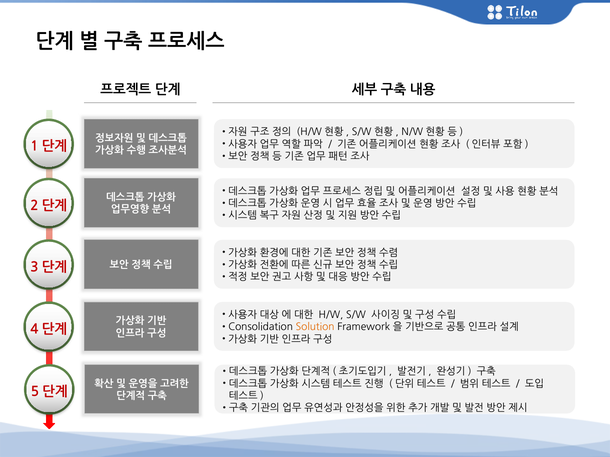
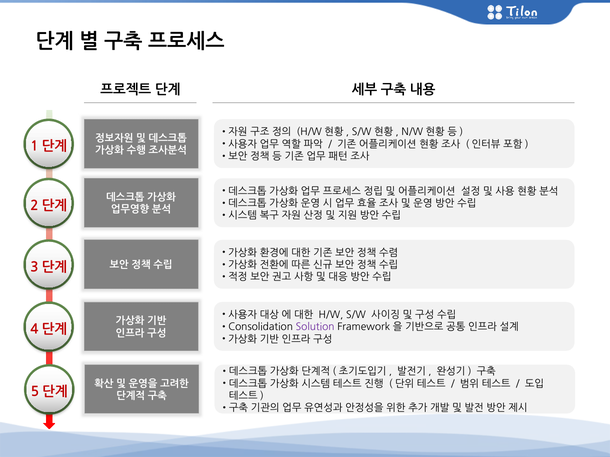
Solution colour: orange -> purple (315, 327)
